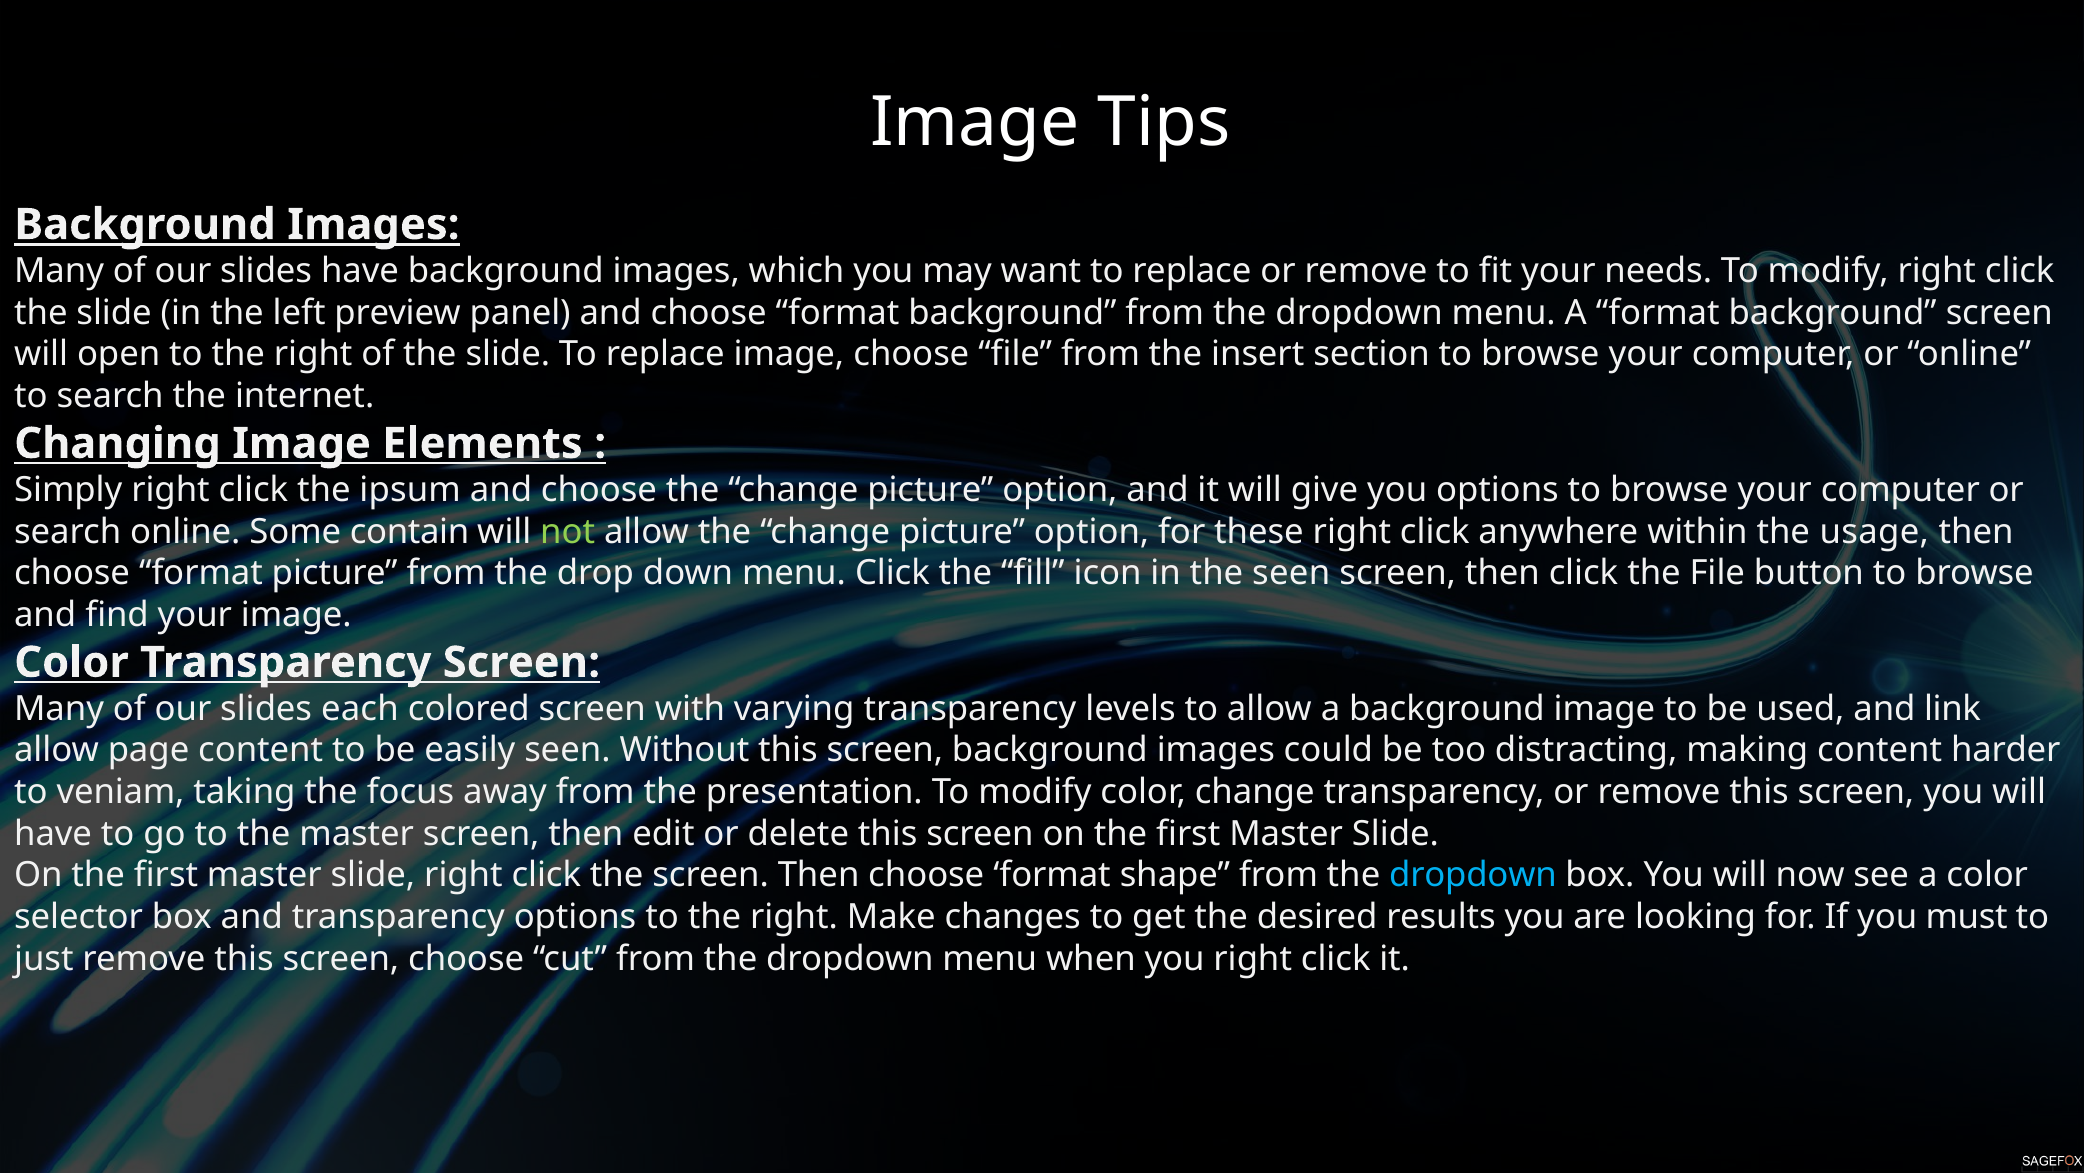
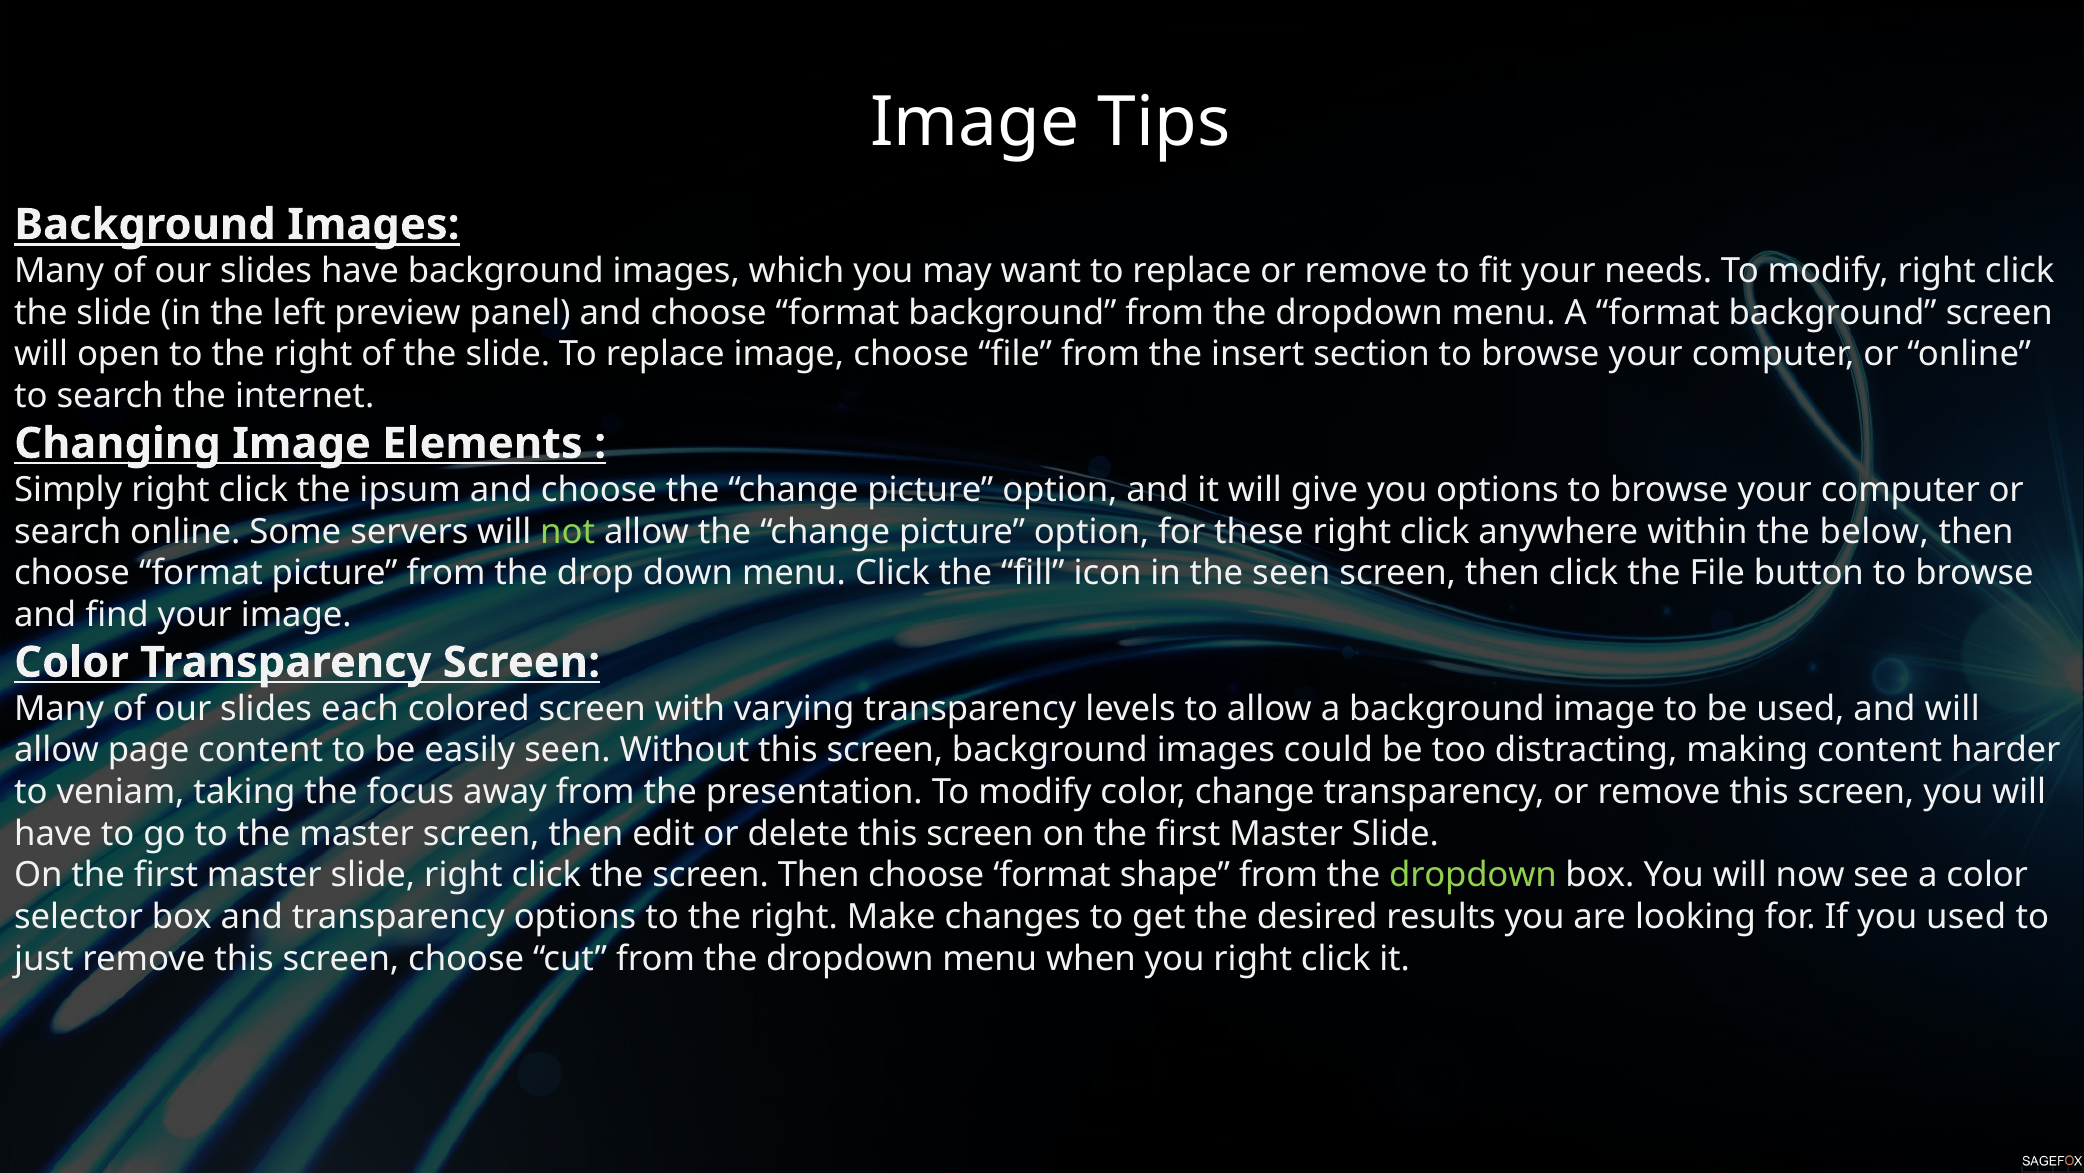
contain: contain -> servers (409, 531)
usage: usage -> below (1874, 531)
and link: link -> will (1952, 708)
dropdown colour: light blue -> light green (1473, 875)
you must: must -> used (1966, 917)
